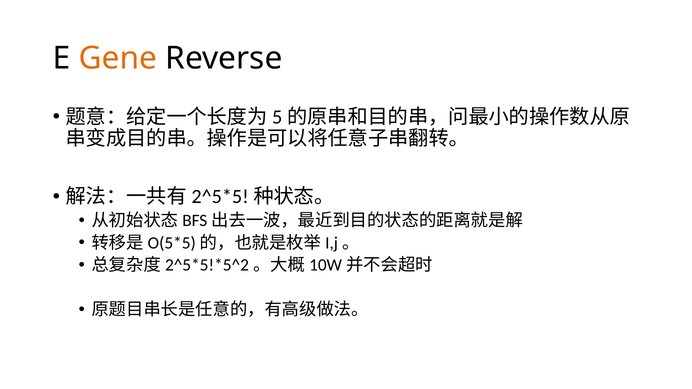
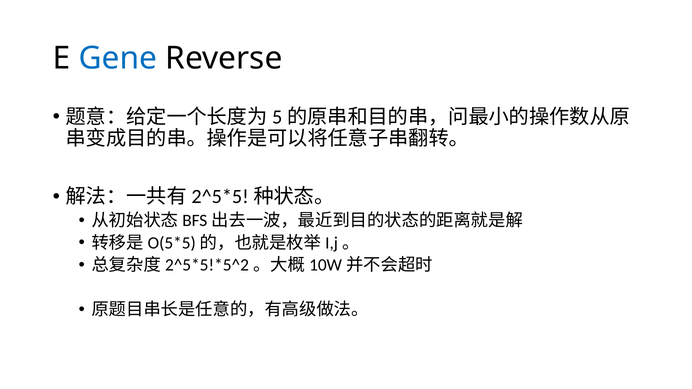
Gene colour: orange -> blue (118, 58)
